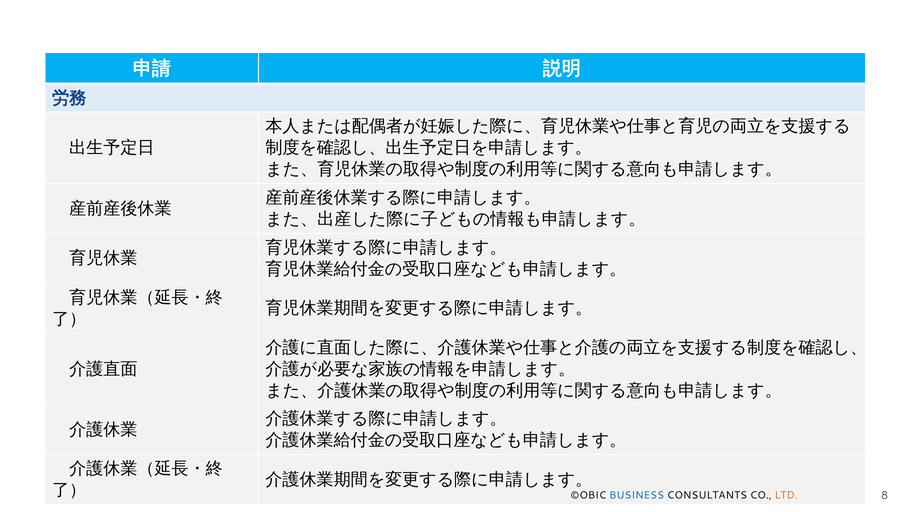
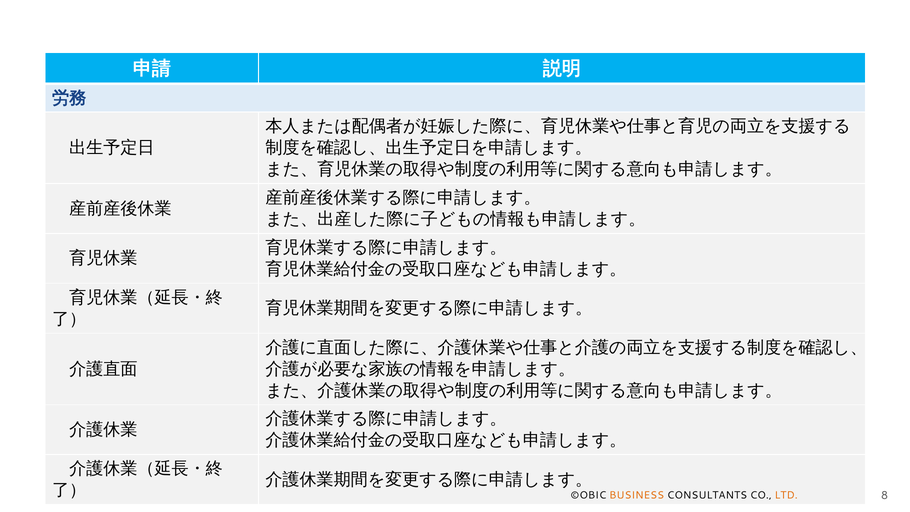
BUSINESS colour: blue -> orange (637, 495)
